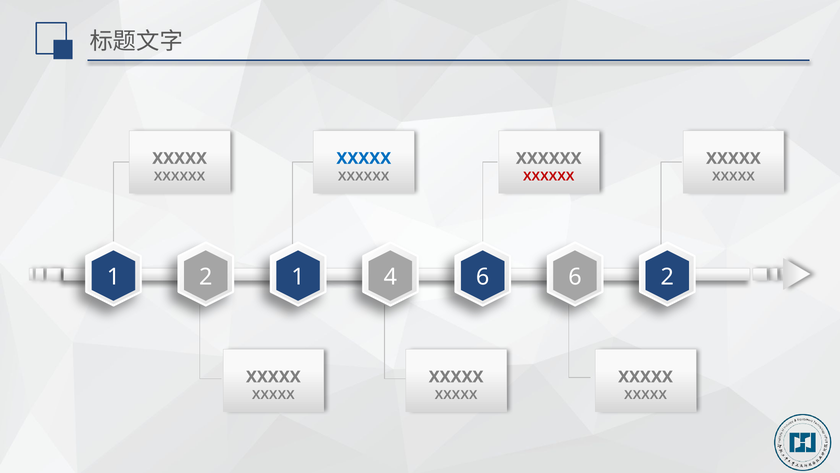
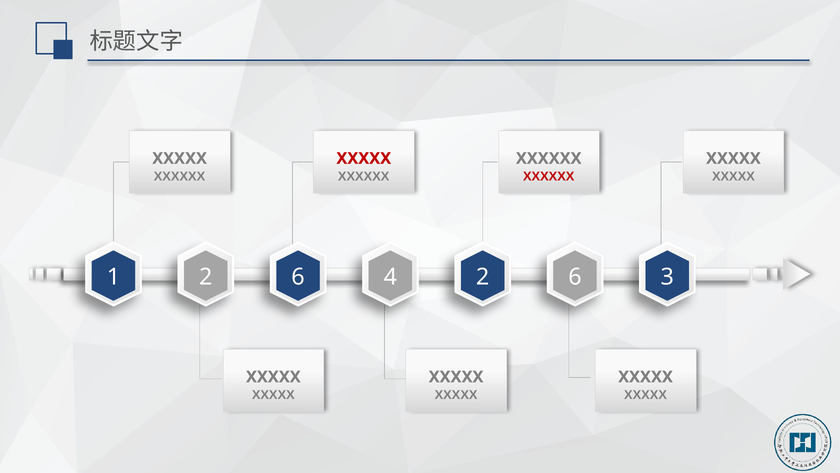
XXXXX colour: blue -> red (364, 158)
1 2 1: 1 -> 6 (298, 277)
4 6: 6 -> 2 (483, 277)
6 2: 2 -> 3 (667, 277)
